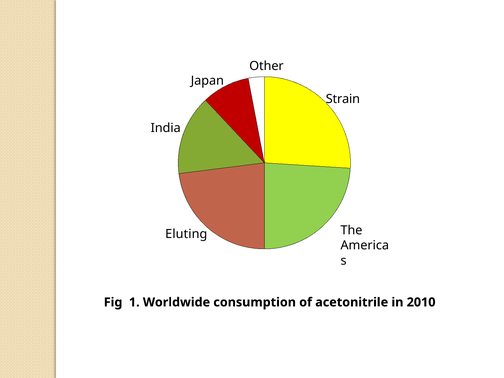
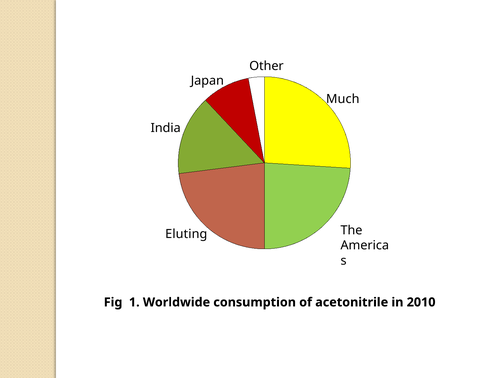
Strain: Strain -> Much (343, 99)
